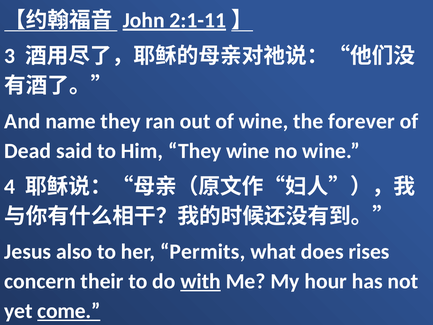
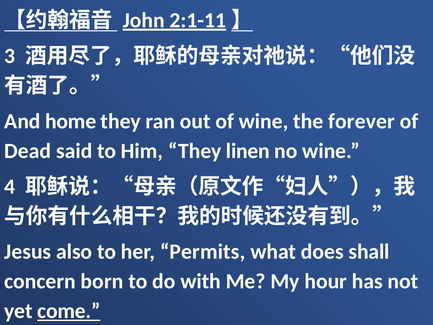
name: name -> home (71, 121)
They wine: wine -> linen (248, 151)
rises: rises -> shall (369, 252)
their: their -> born (102, 281)
with underline: present -> none (201, 281)
